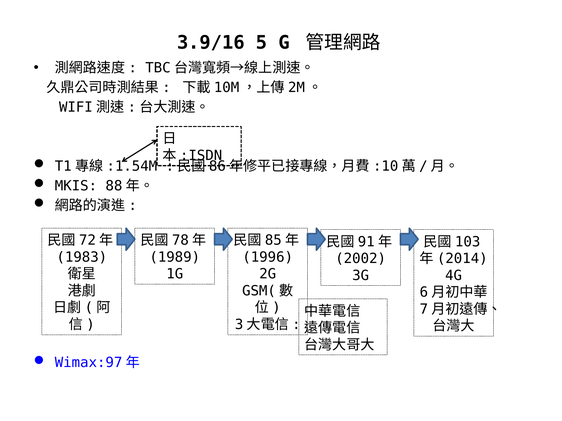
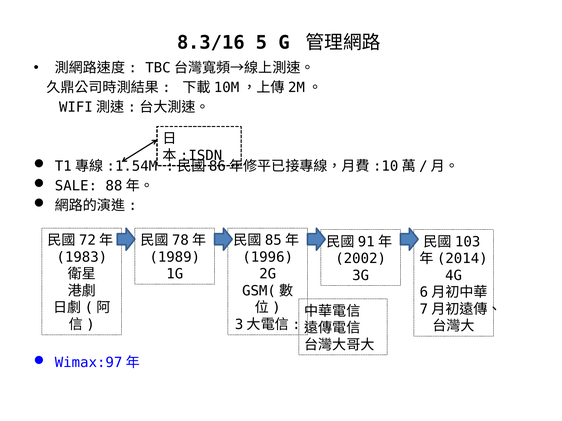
3.9/16: 3.9/16 -> 8.3/16 (211, 43)
MKIS: MKIS -> SALE (76, 186)
